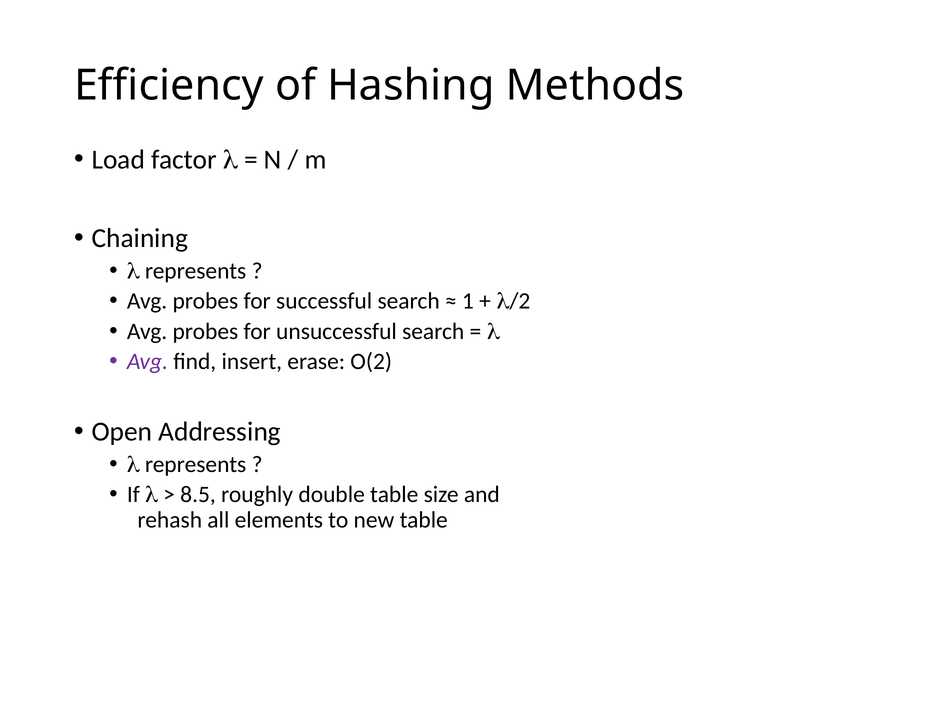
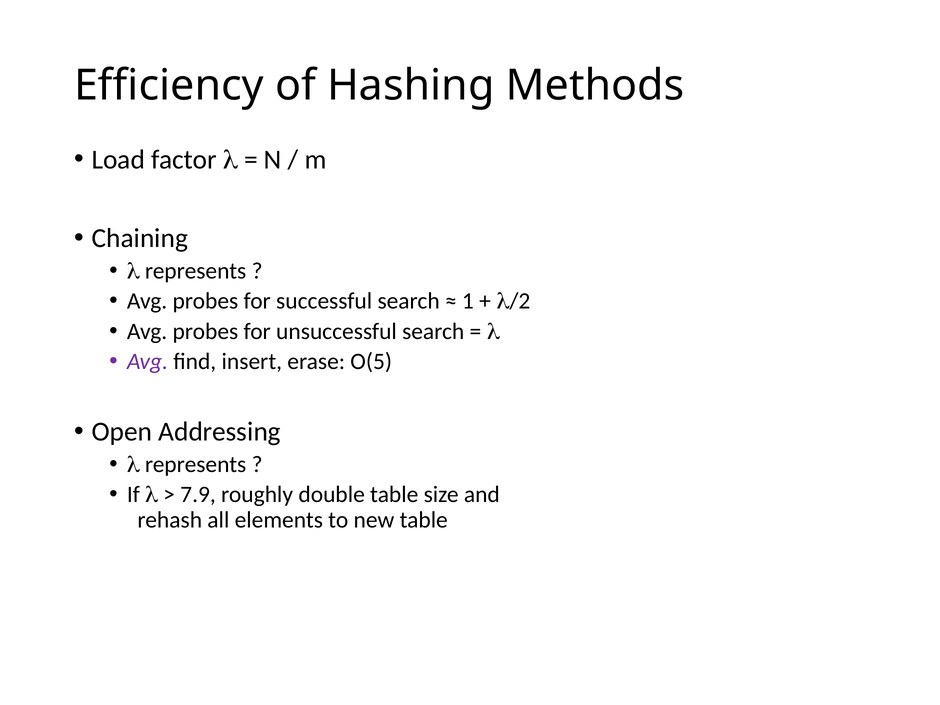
O(2: O(2 -> O(5 (371, 362)
8.5: 8.5 -> 7.9 (198, 495)
